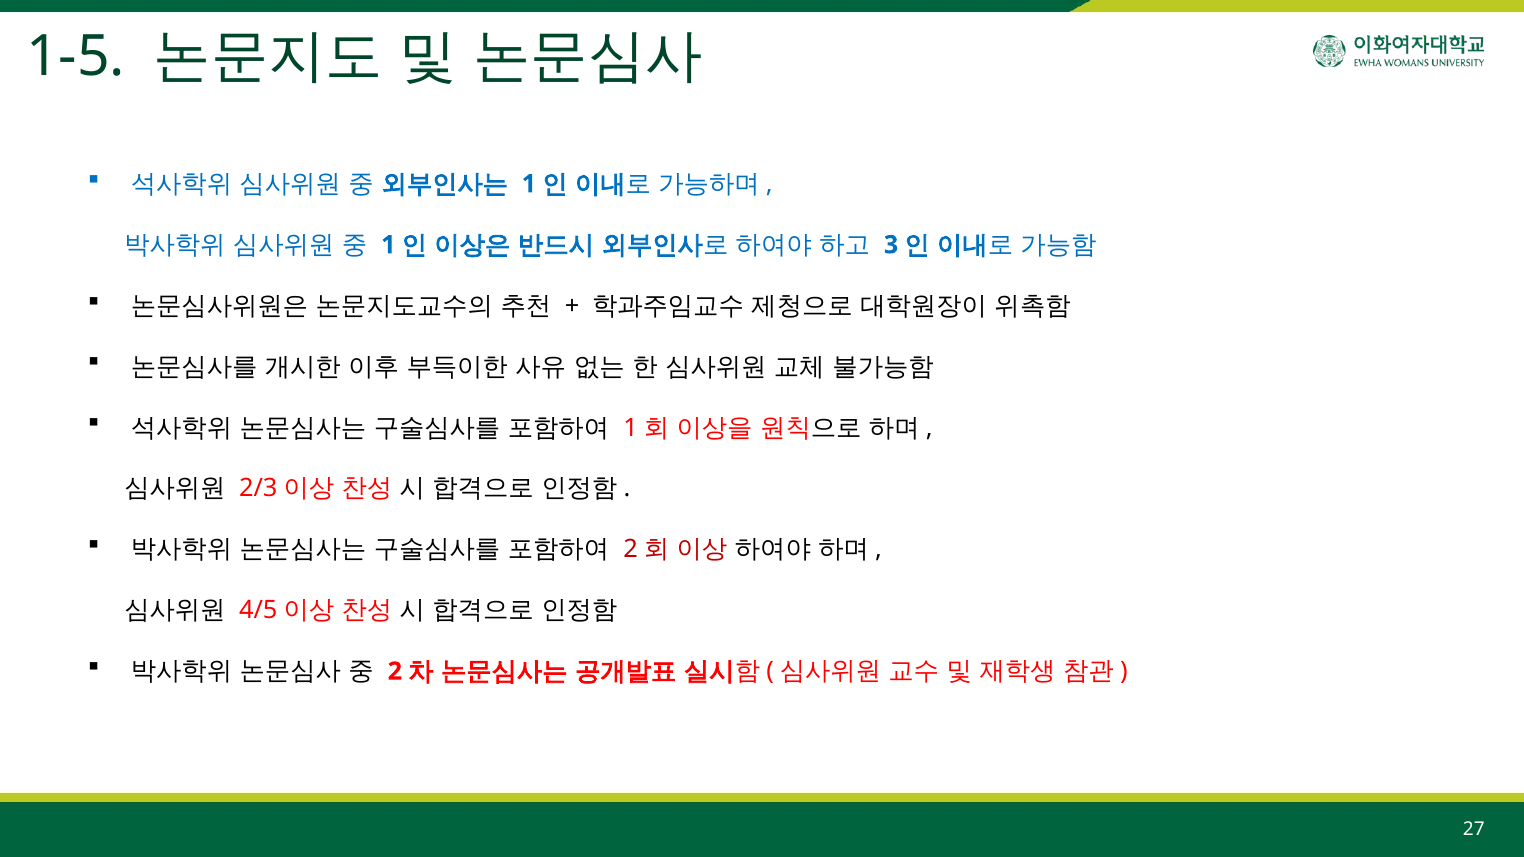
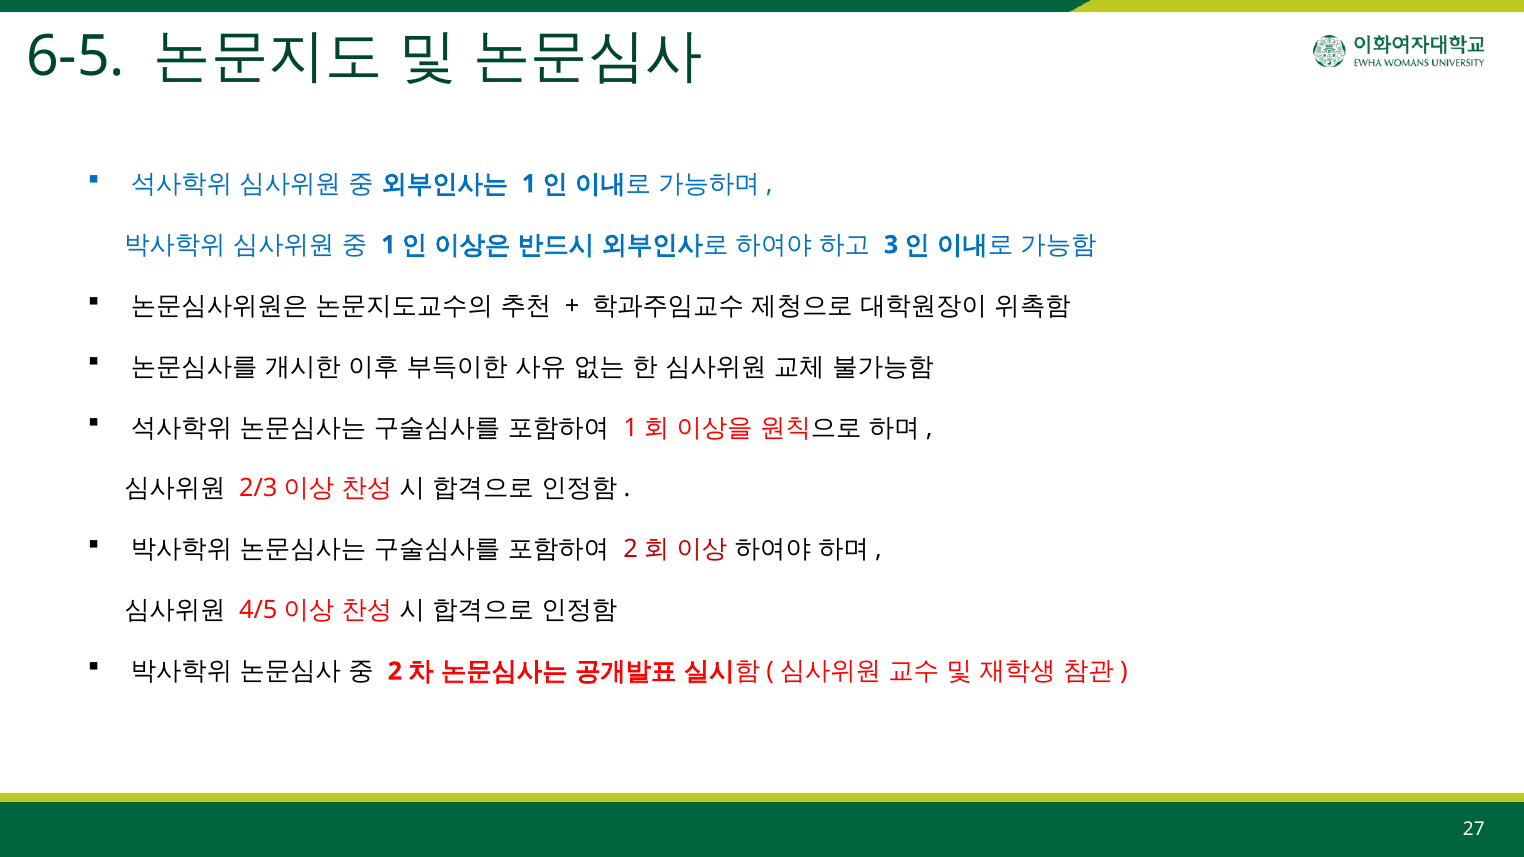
1-5: 1-5 -> 6-5 (76, 57)
